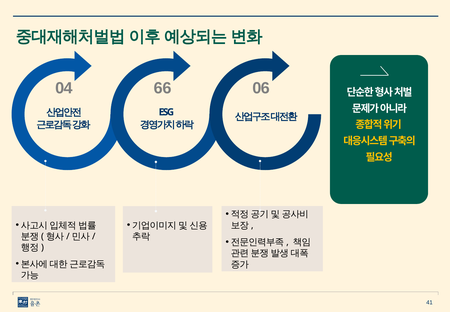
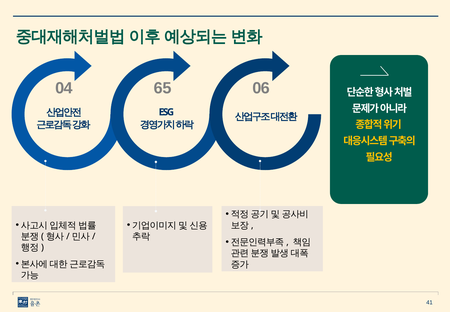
66: 66 -> 65 (163, 88)
